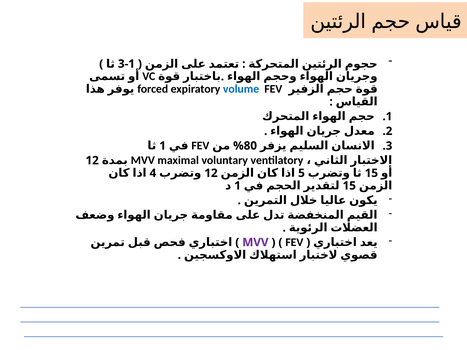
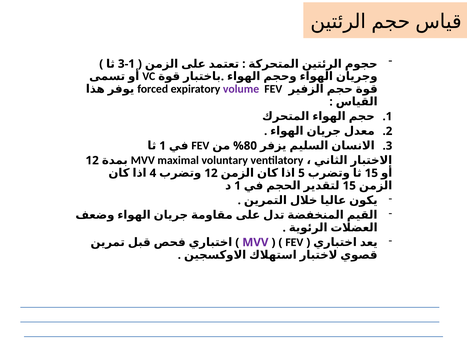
volume colour: blue -> purple (241, 89)
